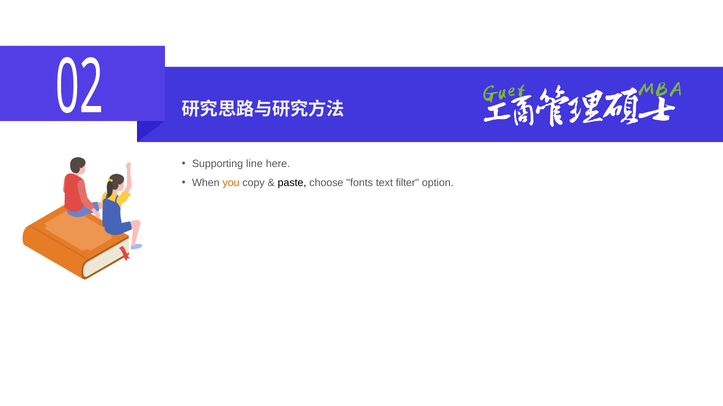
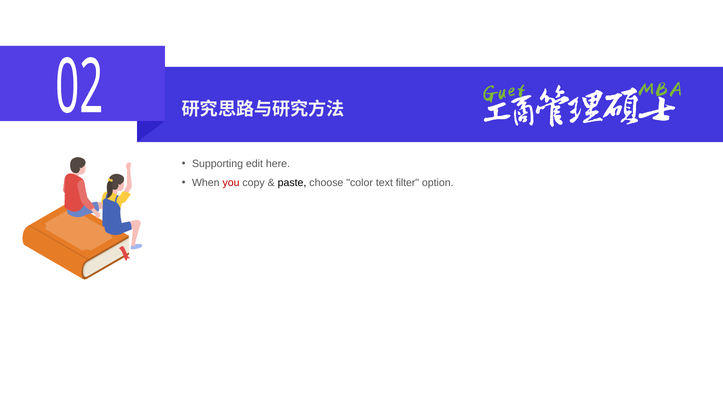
line: line -> edit (254, 164)
you colour: orange -> red (231, 183)
fonts: fonts -> color (360, 183)
